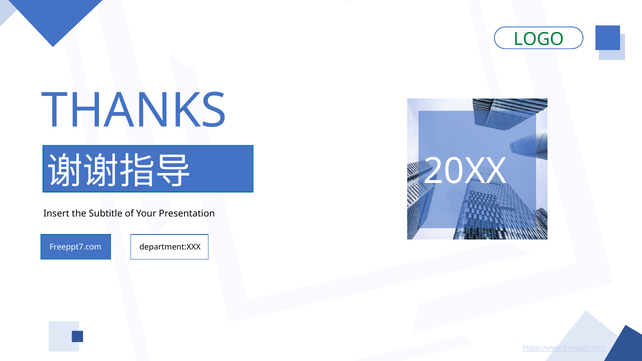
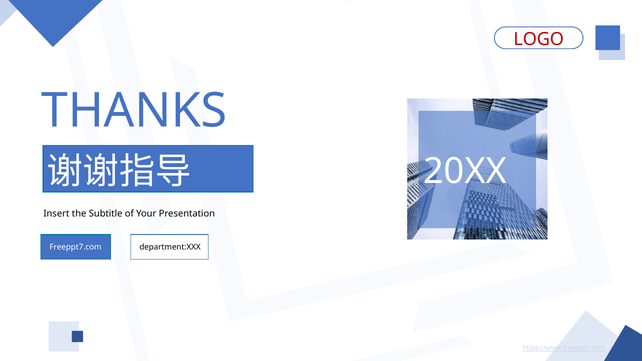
LOGO colour: green -> red (539, 39)
